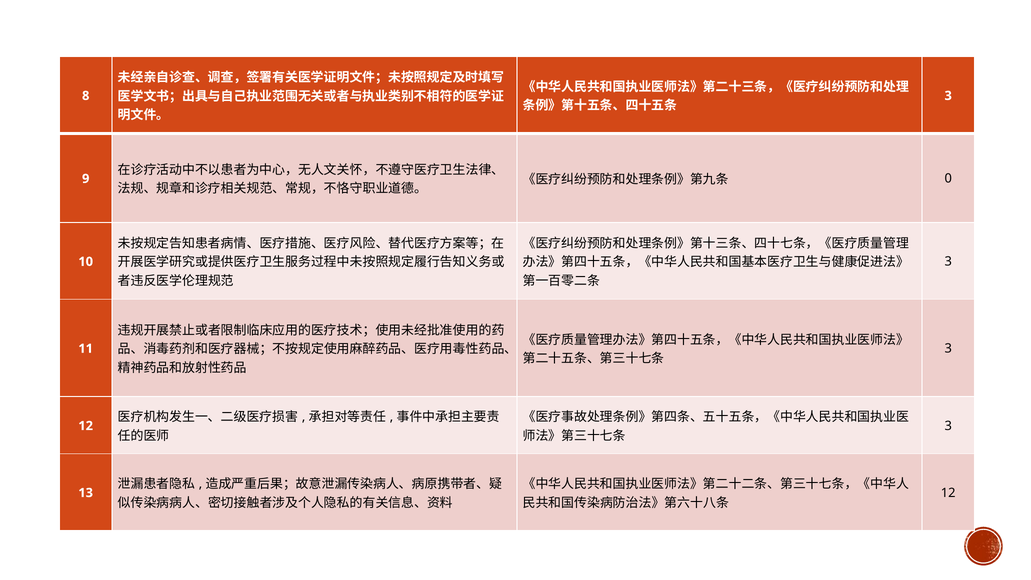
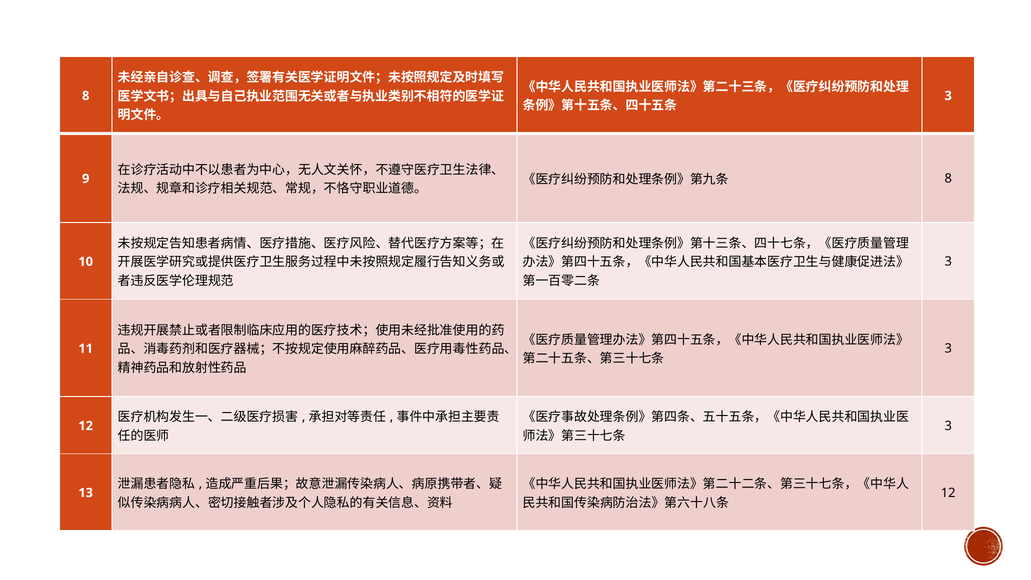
0: 0 -> 8 (948, 179)
